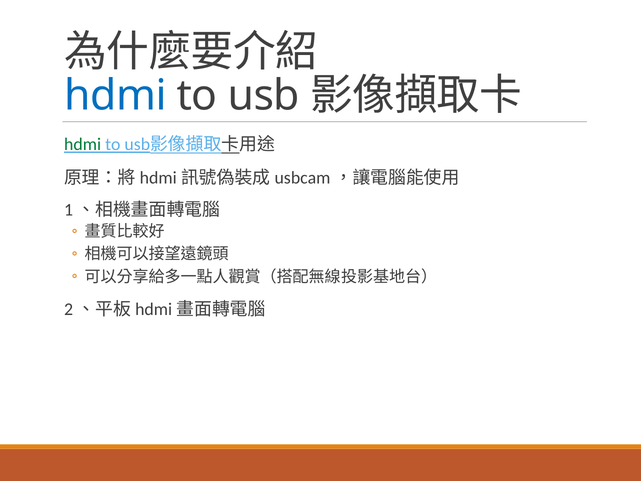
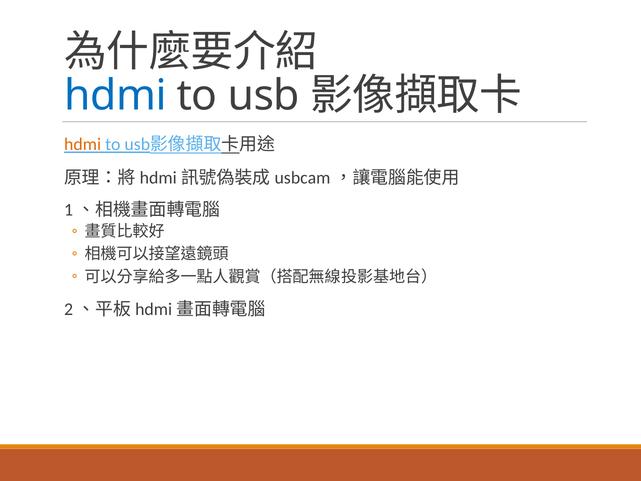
hdmi colour: green -> orange (83, 145)
